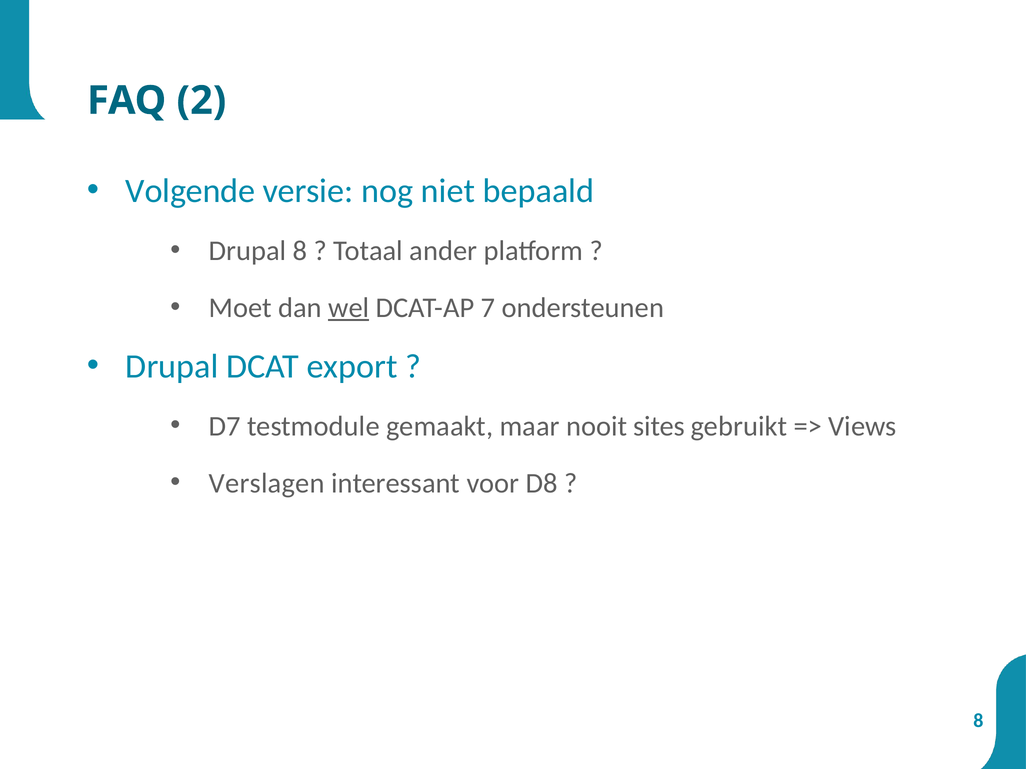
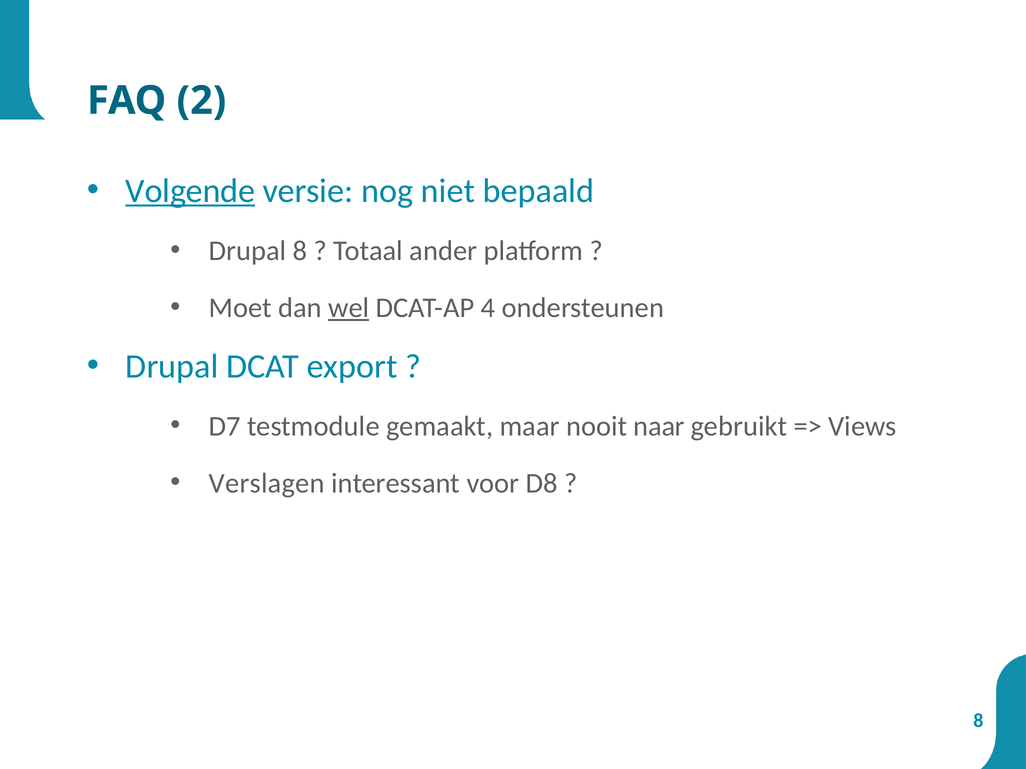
Volgende underline: none -> present (190, 191)
7: 7 -> 4 (488, 308)
sites: sites -> naar (659, 426)
